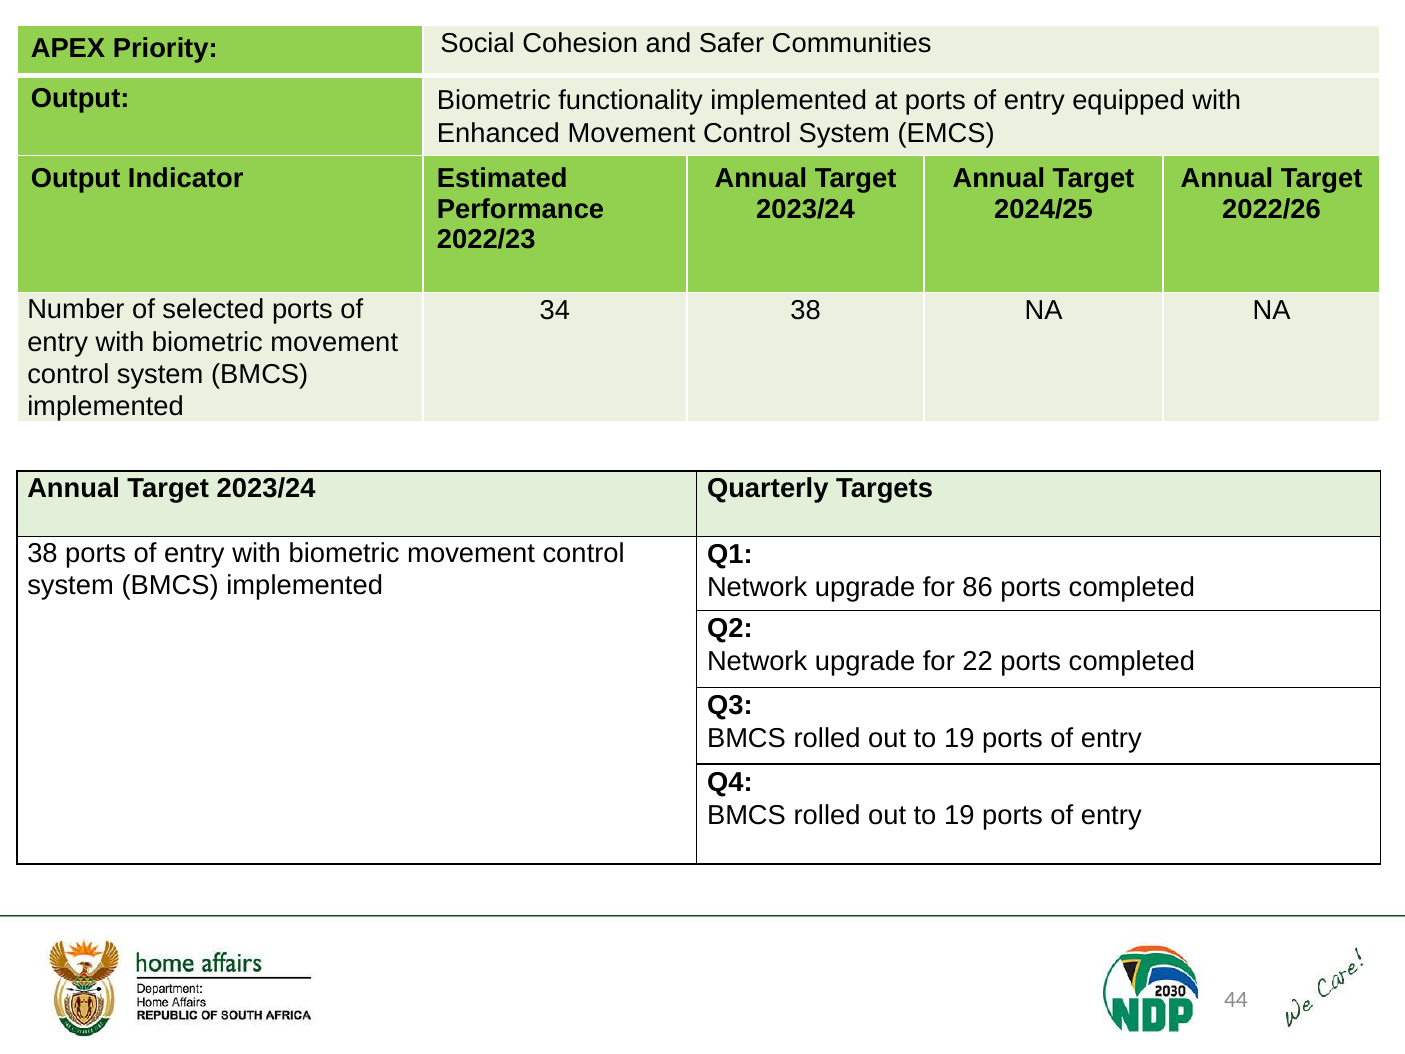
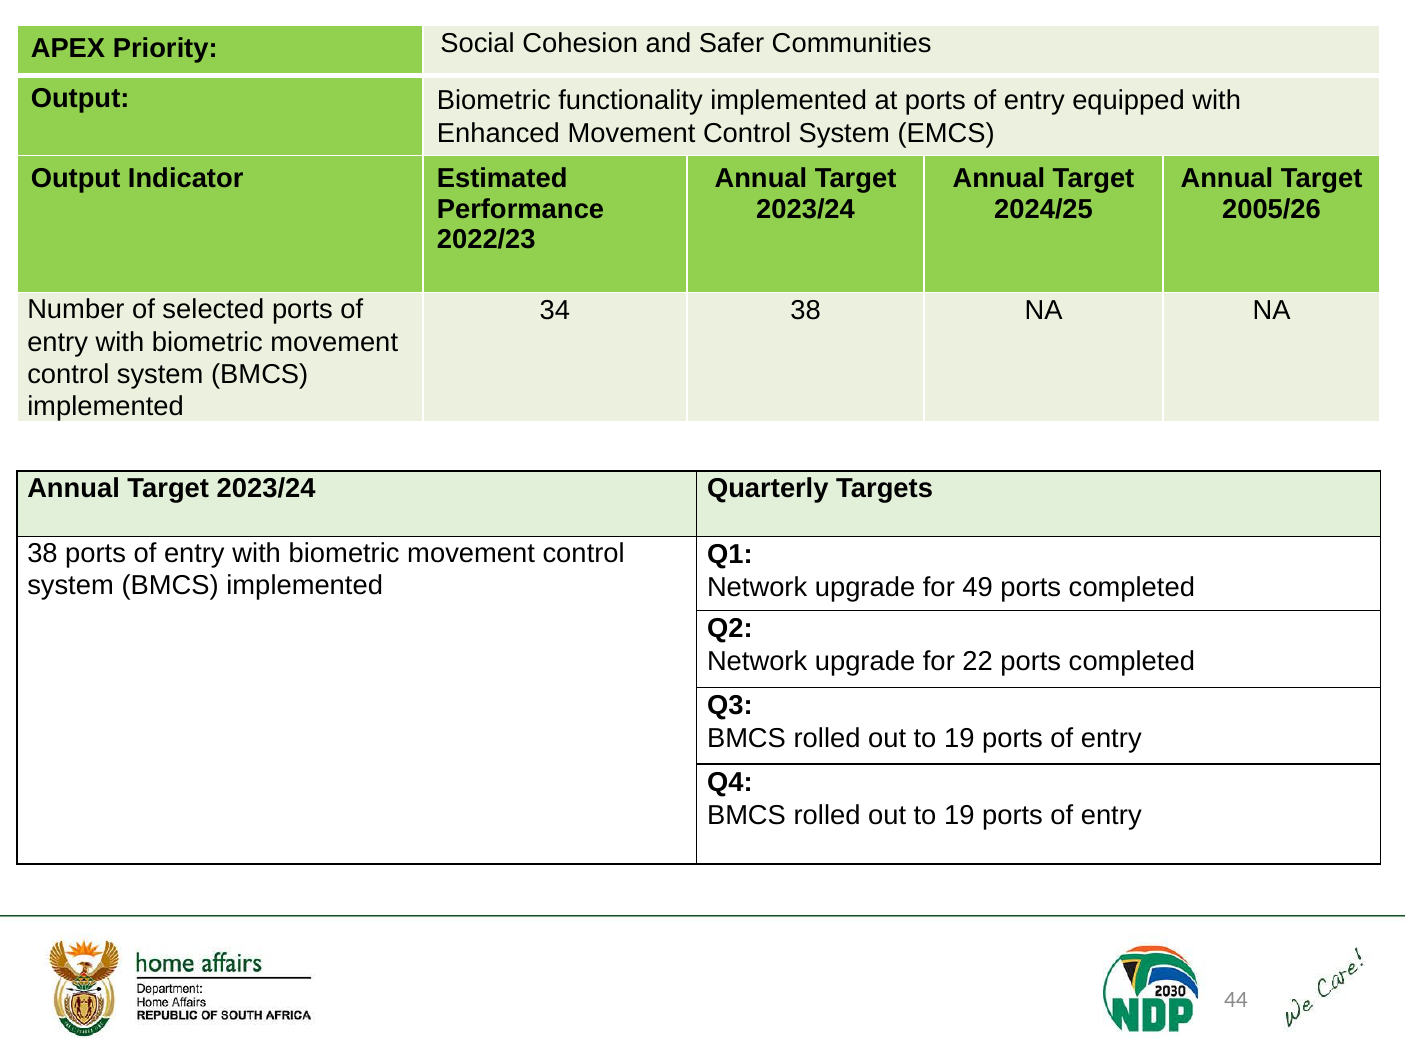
2022/26: 2022/26 -> 2005/26 (1272, 209)
86: 86 -> 49 (978, 587)
